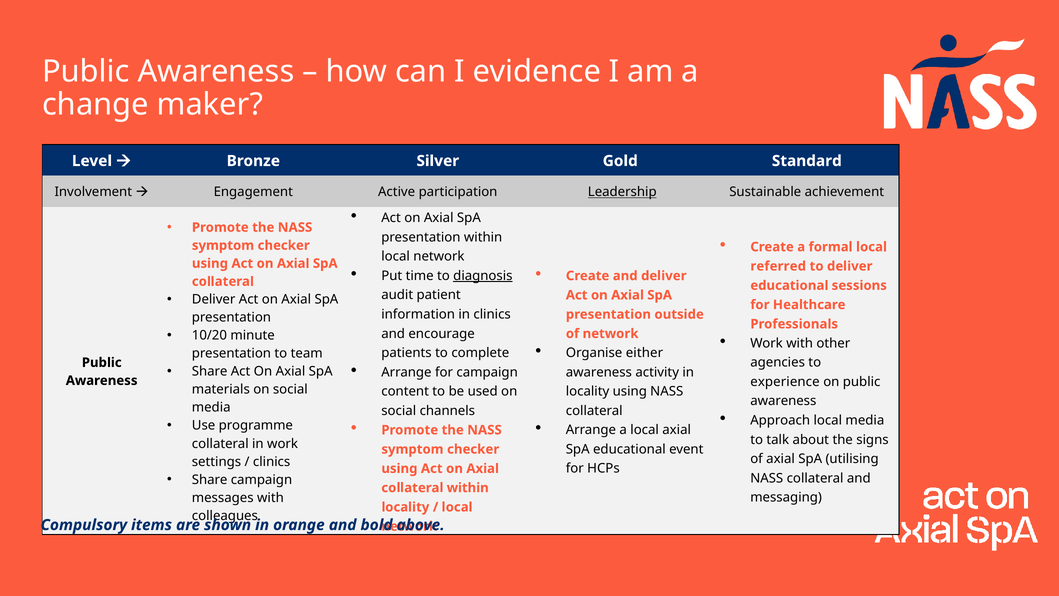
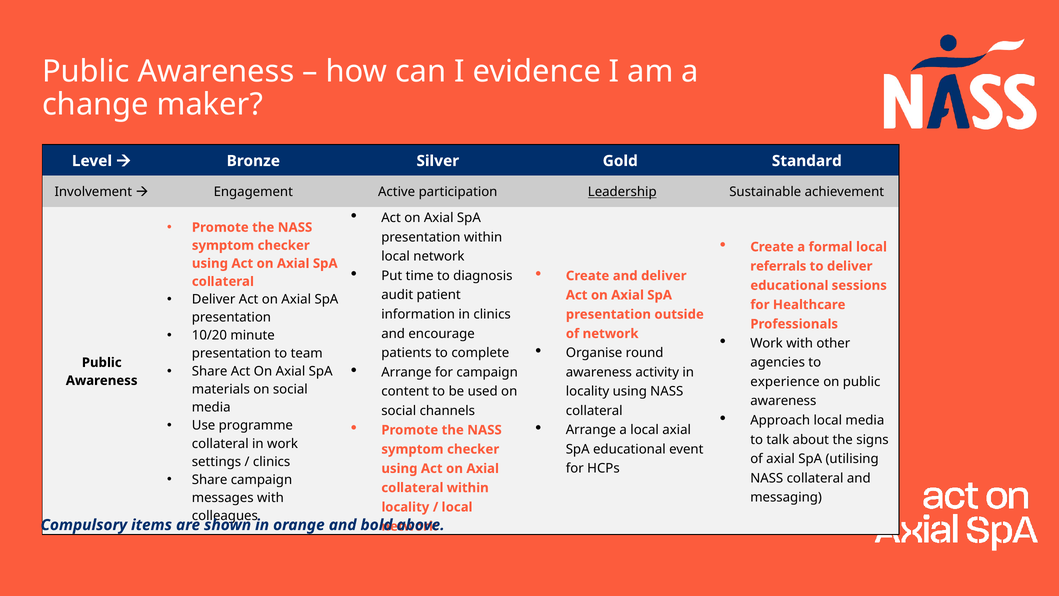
referred: referred -> referrals (778, 266)
diagnosis underline: present -> none (483, 276)
either: either -> round (645, 353)
